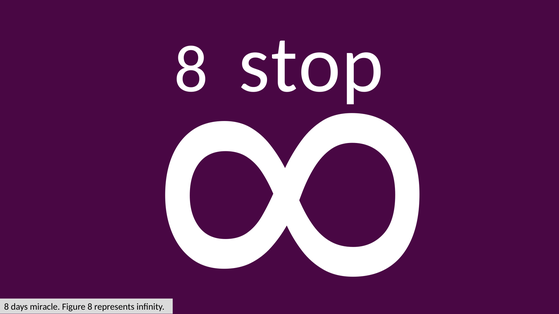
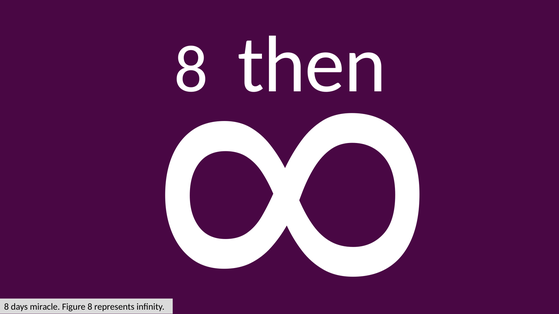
stop: stop -> then (312, 65)
